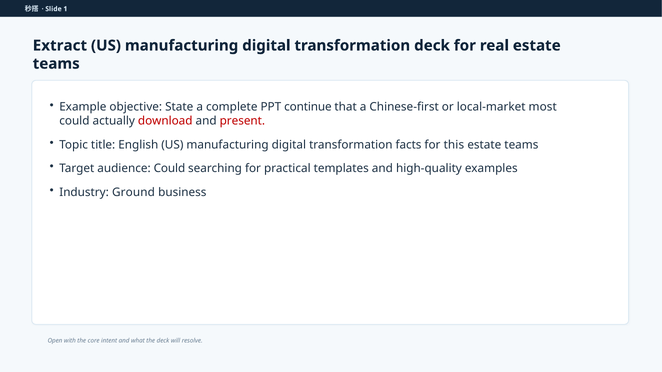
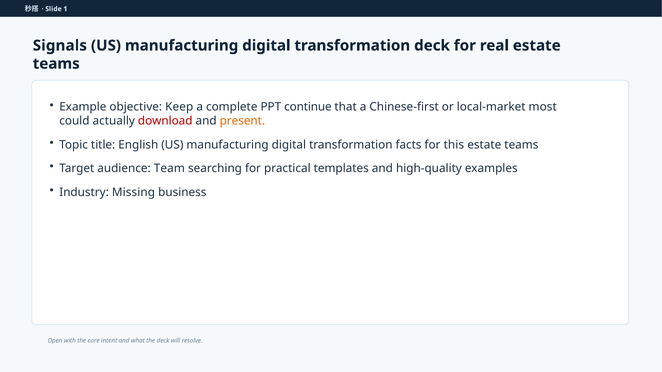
Extract: Extract -> Signals (60, 46)
State: State -> Keep (179, 107)
present colour: red -> orange (242, 121)
audience Could: Could -> Team (169, 169)
Ground: Ground -> Missing (133, 192)
